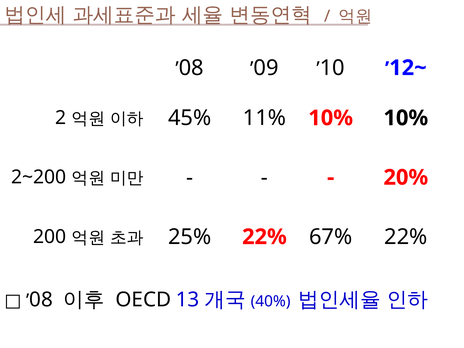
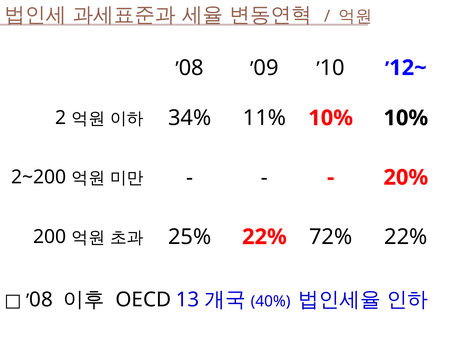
45%: 45% -> 34% (190, 118)
67%: 67% -> 72% (331, 237)
